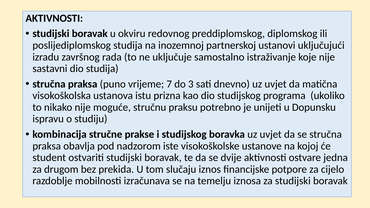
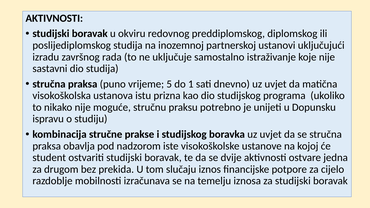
7: 7 -> 5 (169, 84)
3: 3 -> 1 (191, 84)
